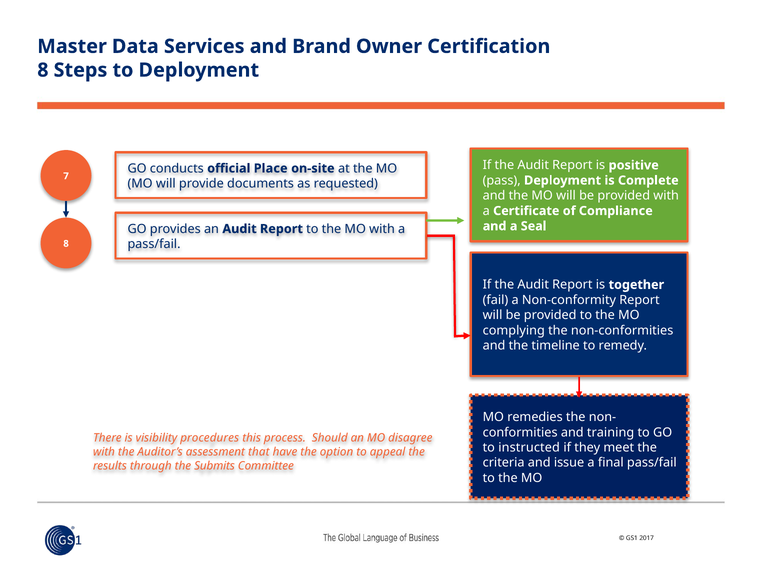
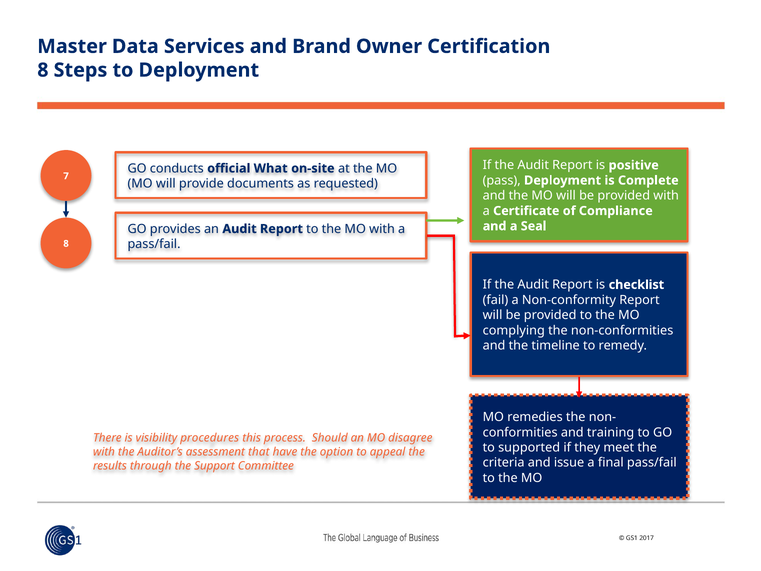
Place: Place -> What (271, 168)
together: together -> checklist (636, 285)
instructed: instructed -> supported (529, 447)
Submits: Submits -> Support (215, 466)
